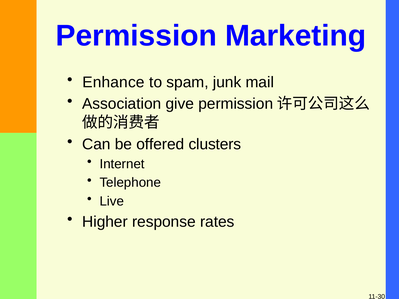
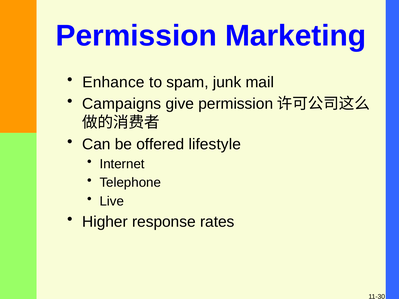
Association: Association -> Campaigns (122, 104)
clusters: clusters -> lifestyle (215, 144)
